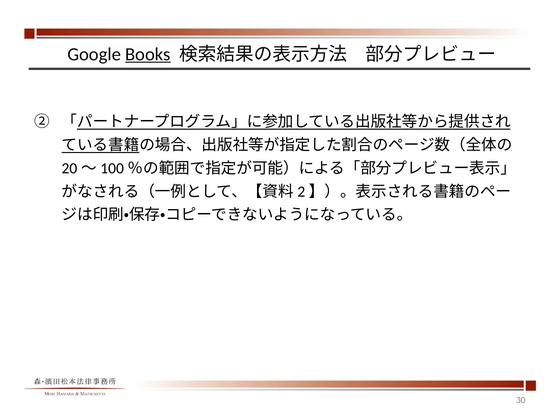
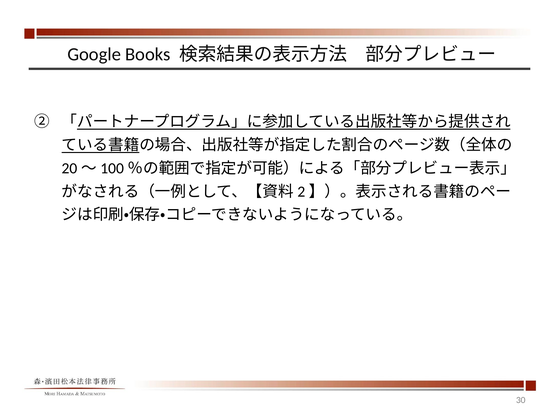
Books underline: present -> none (148, 54)
